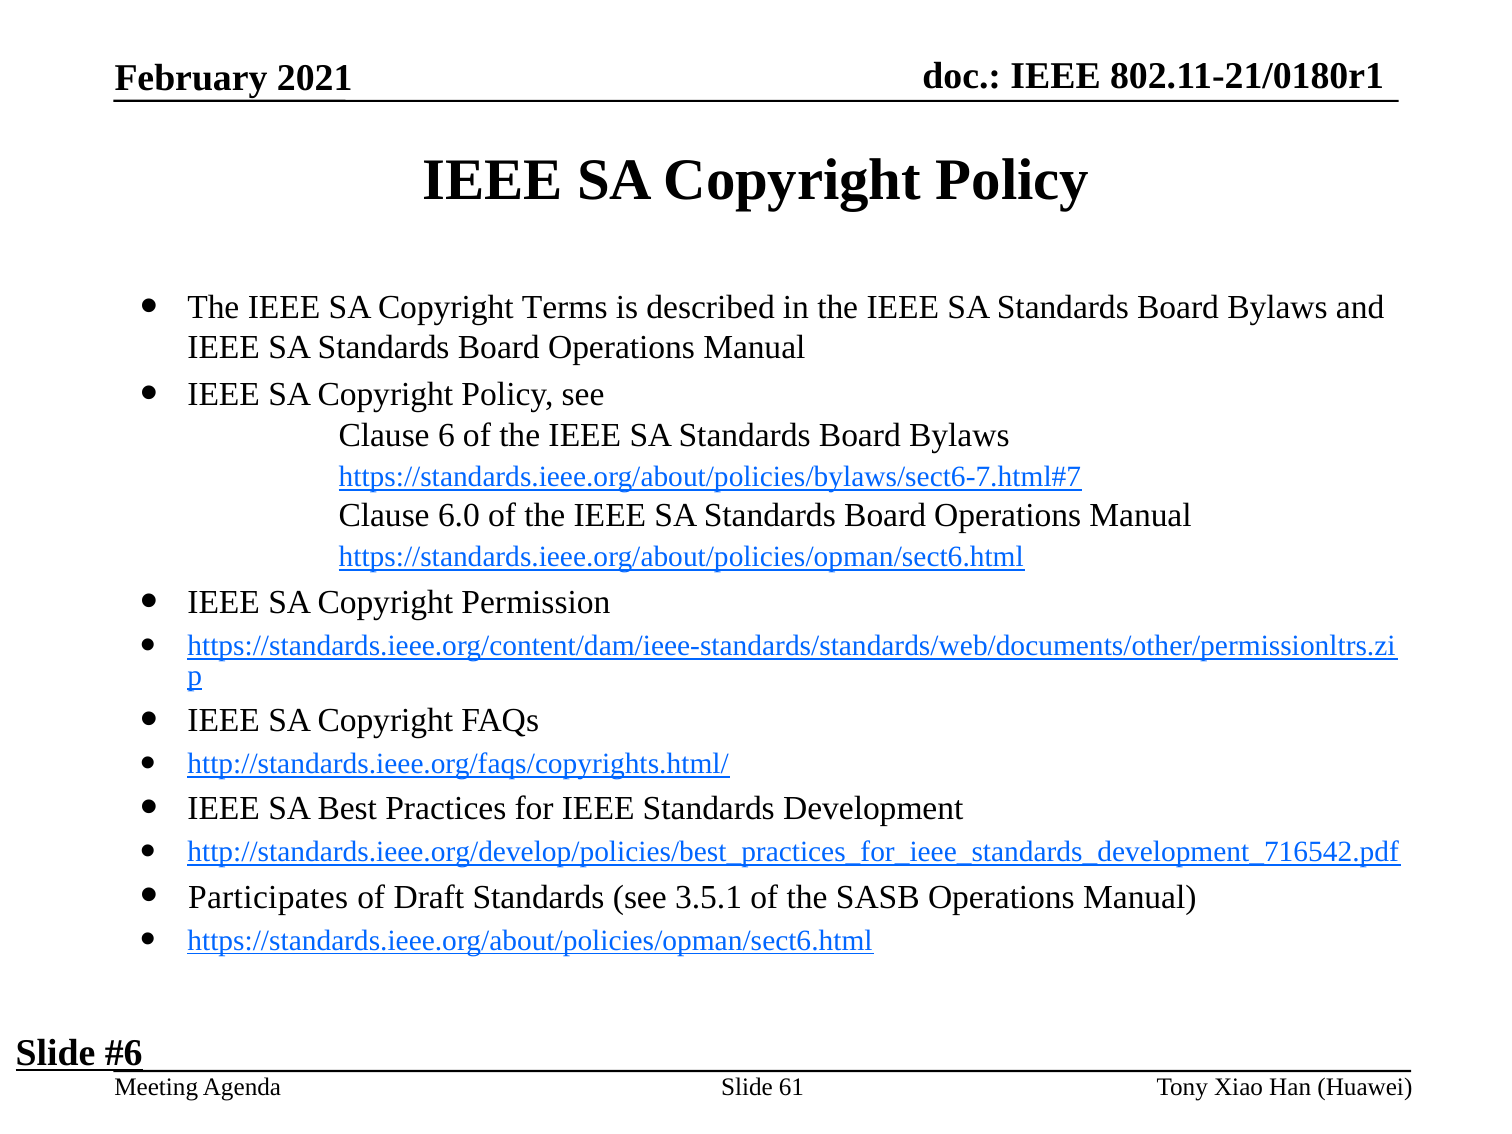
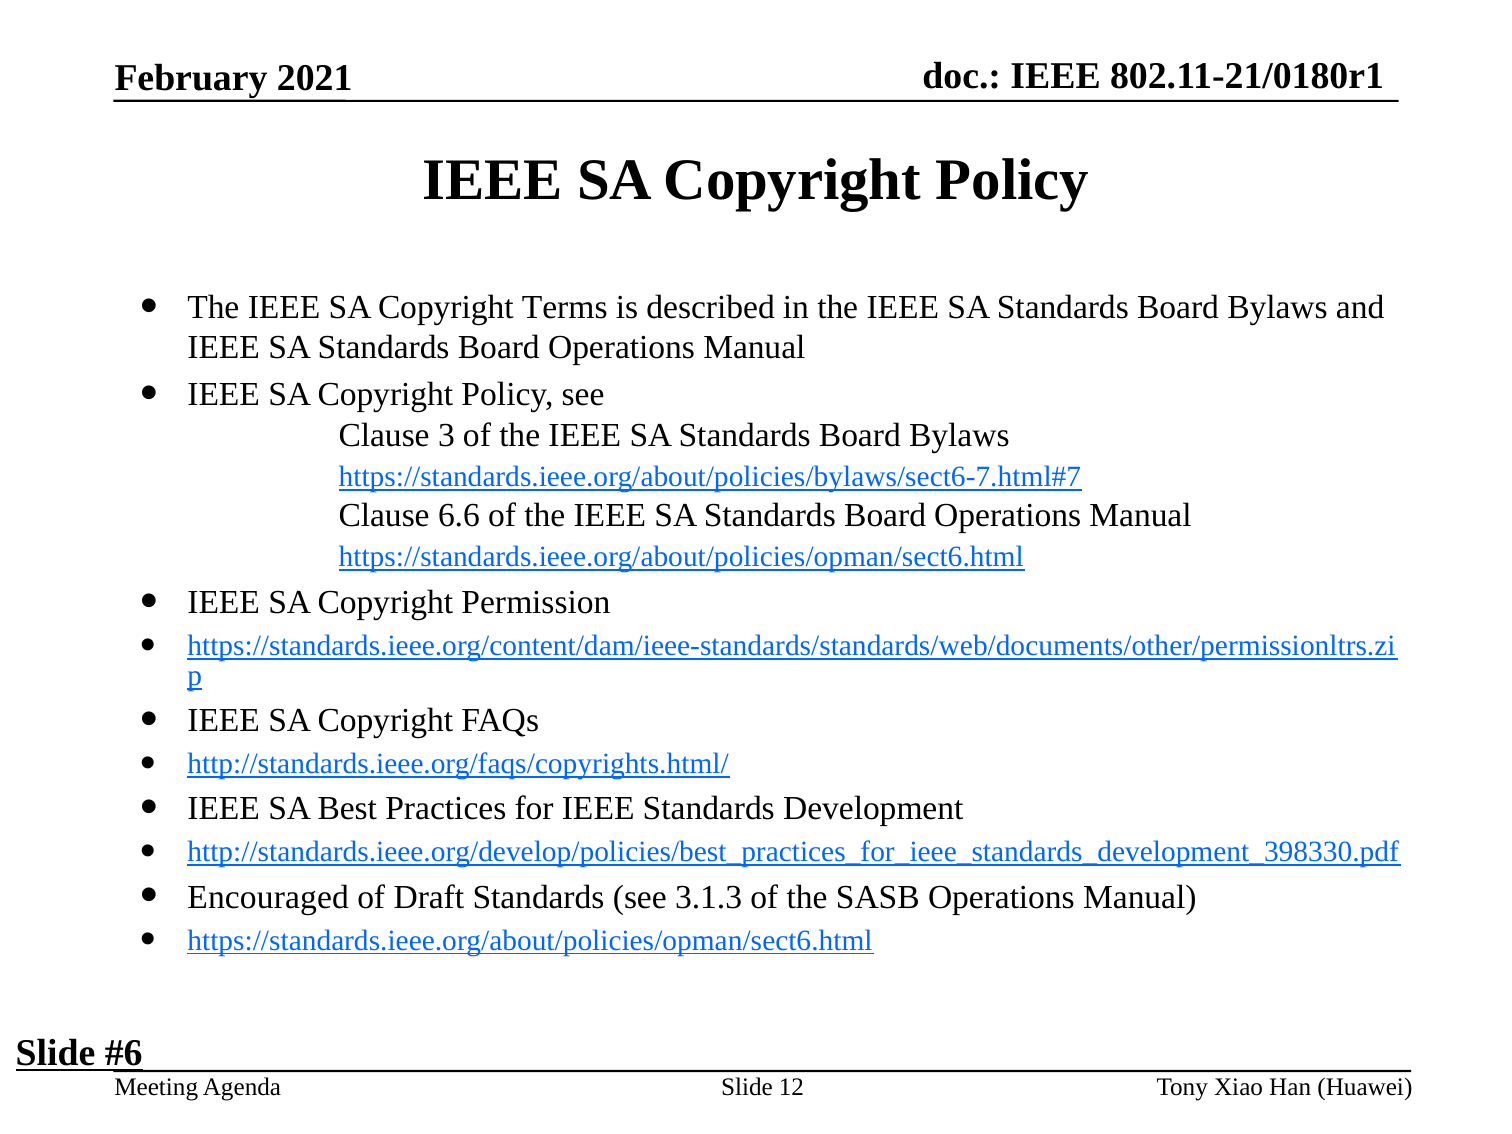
6: 6 -> 3 (446, 435)
6.0: 6.0 -> 6.6 (459, 516)
http://standards.ieee.org/develop/policies/best_practices_for_ieee_standards_development_716542.pdf: http://standards.ieee.org/develop/policies/best_practices_for_ieee_standards_development_716542.pdf -> http://standards.ieee.org/develop/policies/best_practices_for_ieee_standards_development_398330.pdf (793, 852)
Participates: Participates -> Encouraged (268, 897)
3.5.1: 3.5.1 -> 3.1.3 (709, 897)
61: 61 -> 12 (791, 1088)
